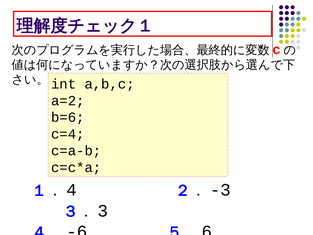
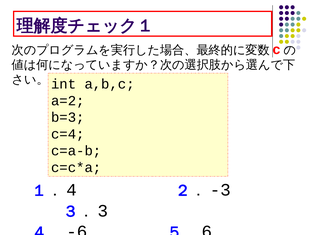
b=6: b=6 -> b=3 (68, 117)
